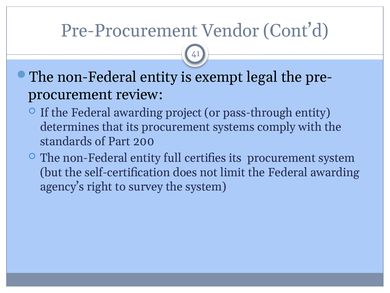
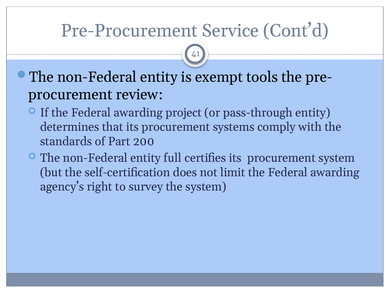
Vendor: Vendor -> Service (230, 31)
legal: legal -> tools (262, 77)
